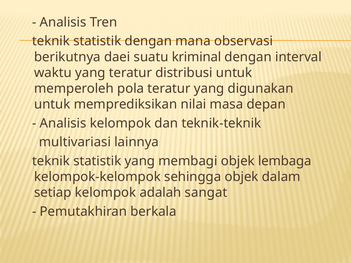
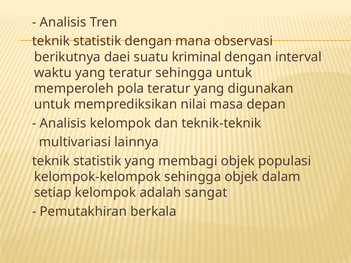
teratur distribusi: distribusi -> sehingga (184, 73)
lembaga: lembaga -> populasi (285, 161)
